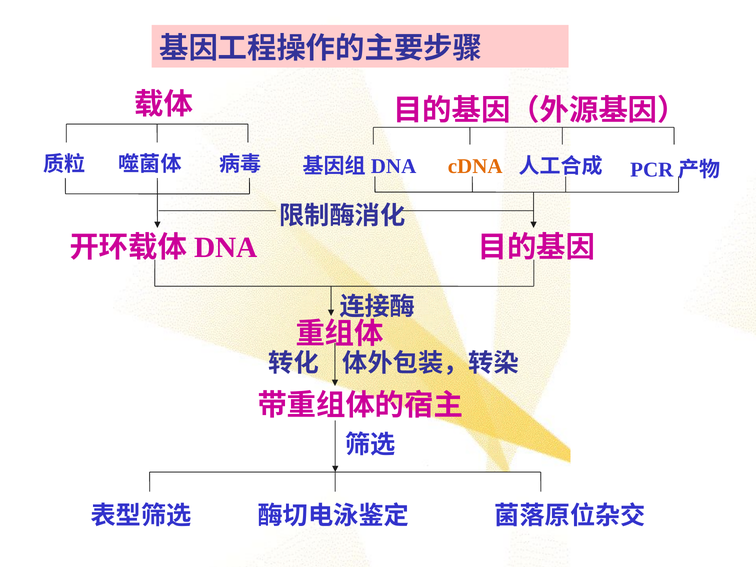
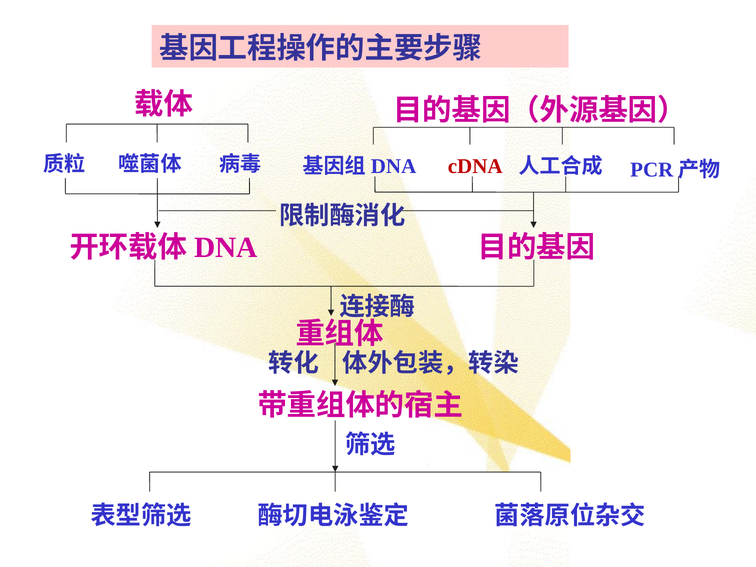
cDNA colour: orange -> red (475, 166)
